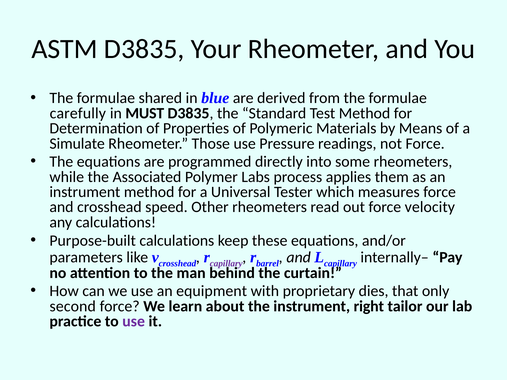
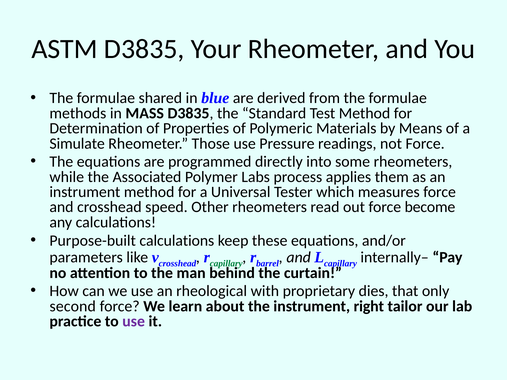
carefully: carefully -> methods (78, 113)
MUST: MUST -> MASS (145, 113)
velocity: velocity -> become (430, 207)
capillary colour: purple -> green (226, 264)
equipment: equipment -> rheological (212, 291)
